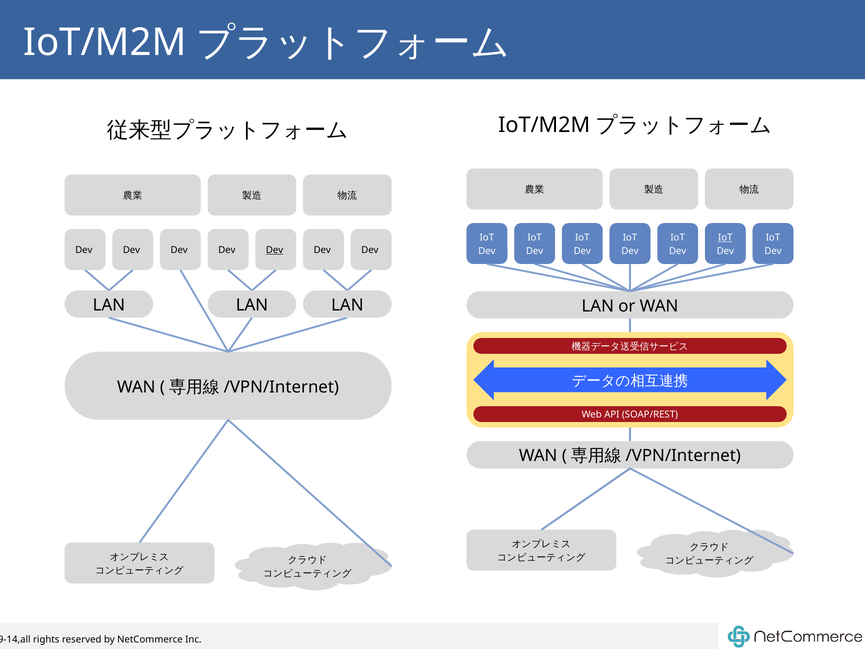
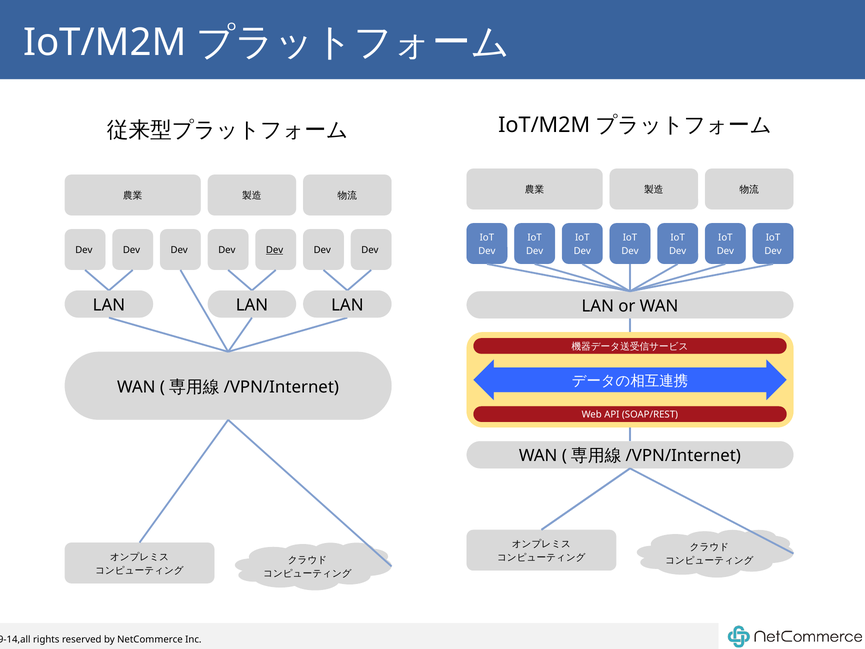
IoT underline: present -> none (725, 237)
